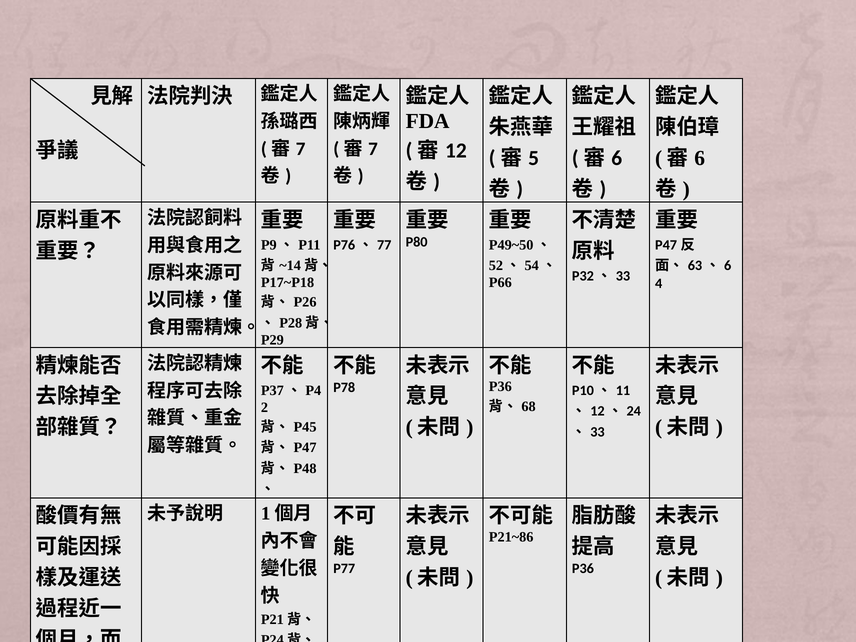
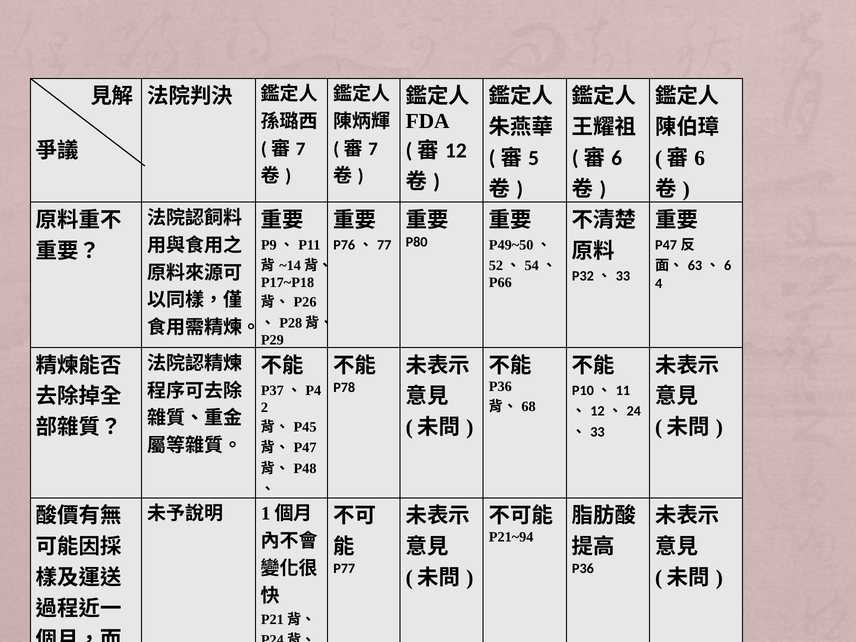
P21~86: P21~86 -> P21~94 (511, 537)
